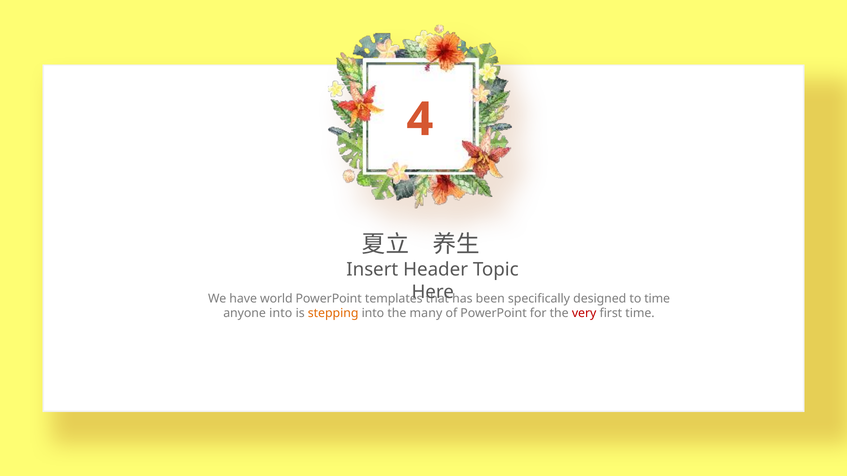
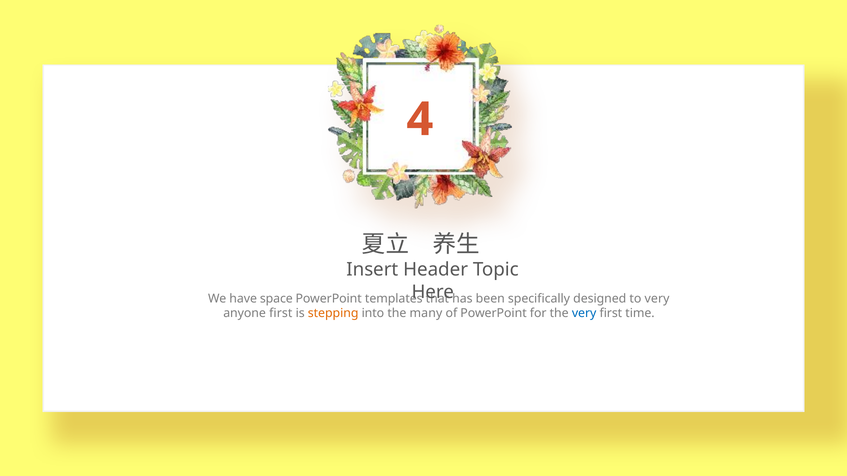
world: world -> space (276, 299)
to time: time -> very (657, 299)
anyone into: into -> first (281, 314)
very colour: red -> blue (584, 314)
